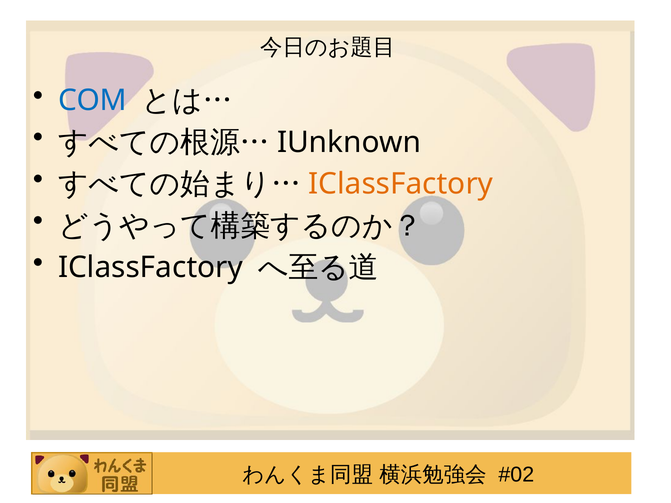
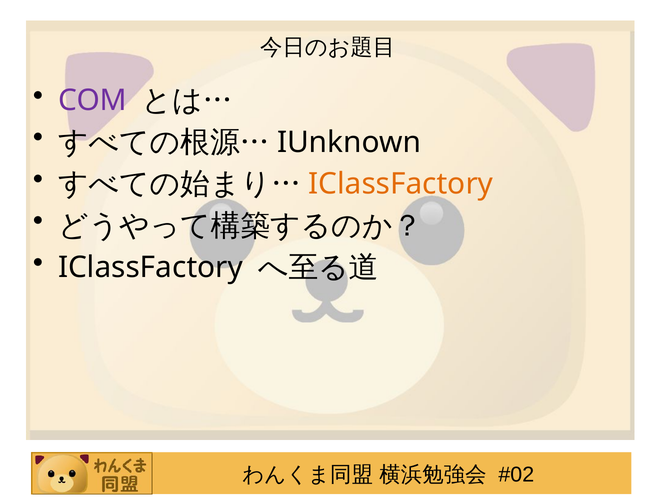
COM colour: blue -> purple (92, 101)
